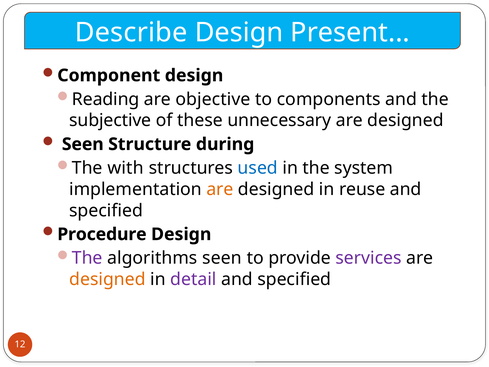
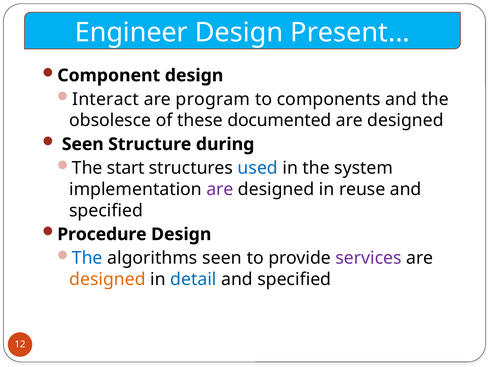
Describe: Describe -> Engineer (131, 32)
Reading: Reading -> Interact (106, 99)
objective: objective -> program (213, 99)
subjective: subjective -> obsolesce (110, 120)
unnecessary: unnecessary -> documented (279, 120)
with: with -> start (126, 168)
are colour: orange -> purple (220, 189)
The colour: purple -> blue (87, 258)
detail colour: purple -> blue (193, 279)
